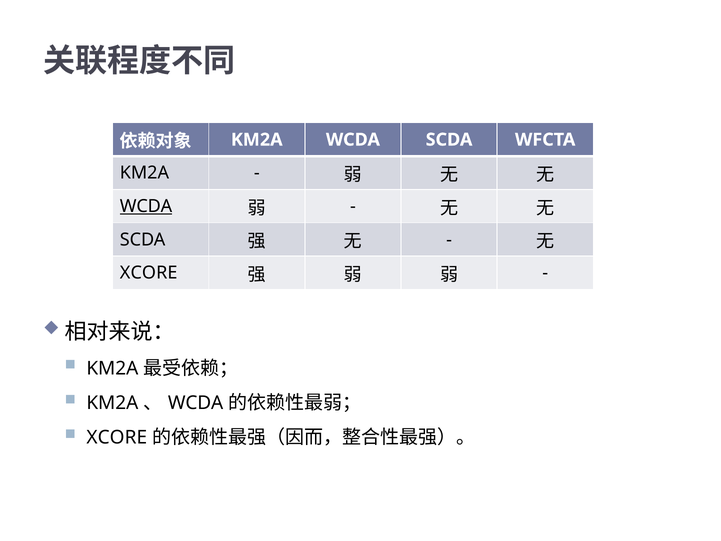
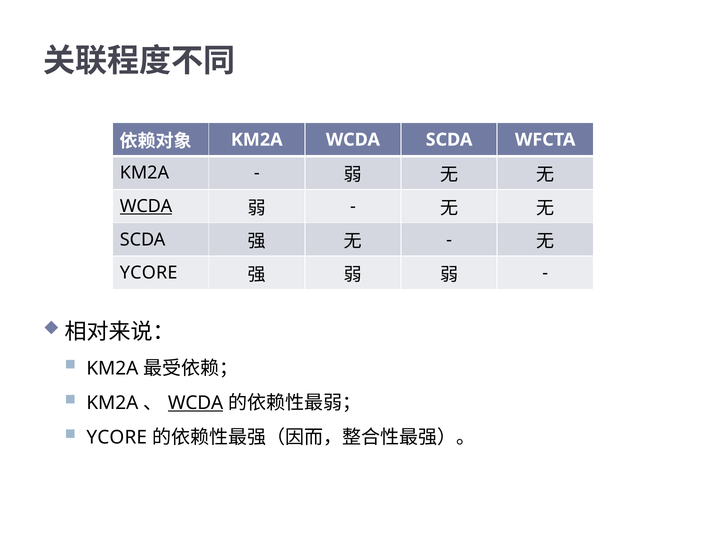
XCORE: XCORE -> YCORE (149, 273)
WCDA underline: none -> present (196, 403)
XCORE: XCORE -> YCORE (117, 437)
